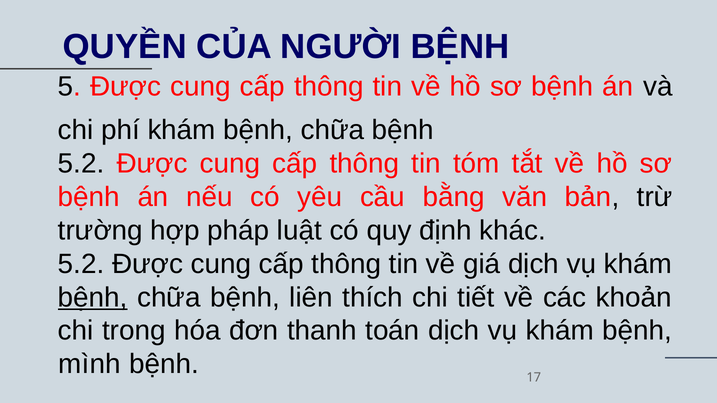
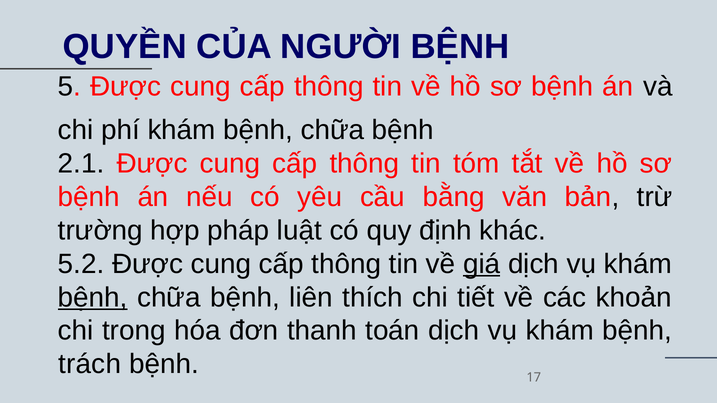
5.2: 5.2 -> 2.1 (81, 164)
giá underline: none -> present (482, 264)
mình: mình -> trách (90, 365)
